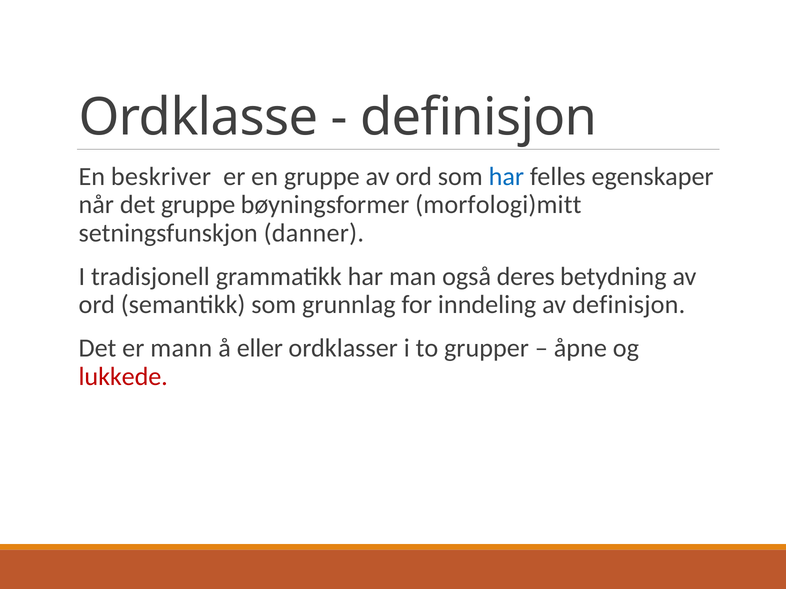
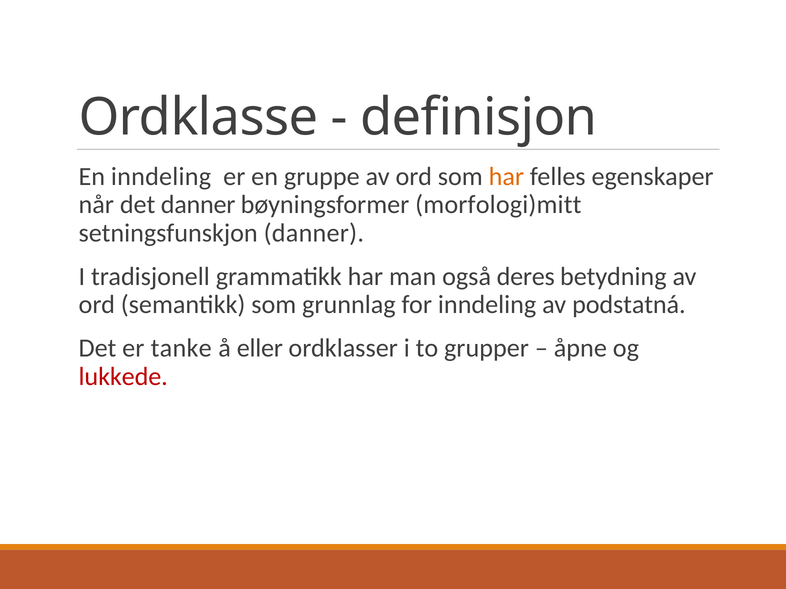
En beskriver: beskriver -> inndeling (161, 177)
har colour: blue -> orange (506, 177)
det gruppe: gruppe -> danner (198, 205)
av definisjon: definisjon -> podstatná (629, 305)
mann: mann -> tanke (181, 349)
